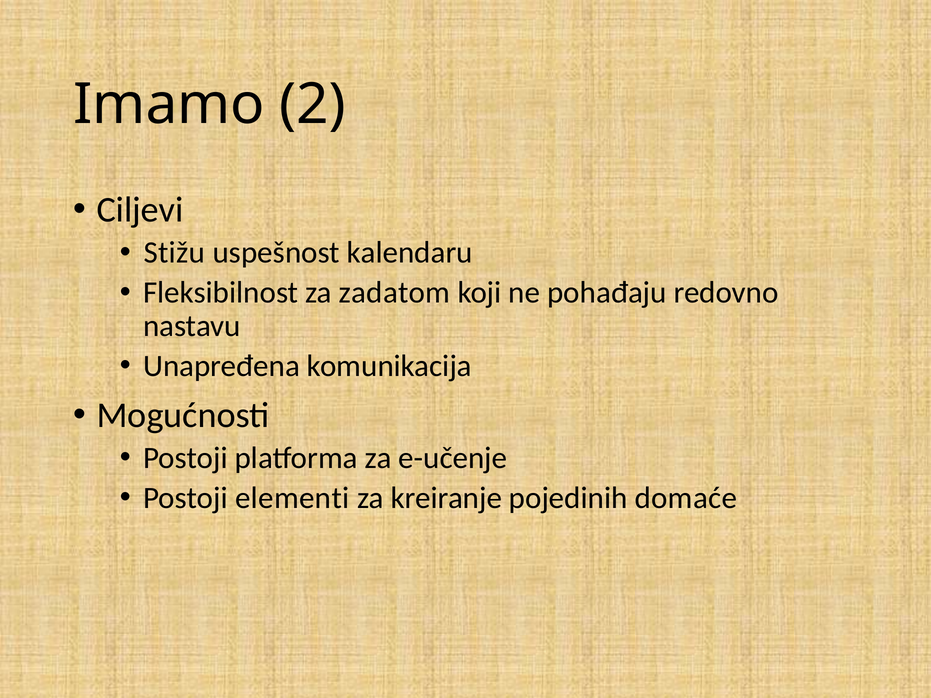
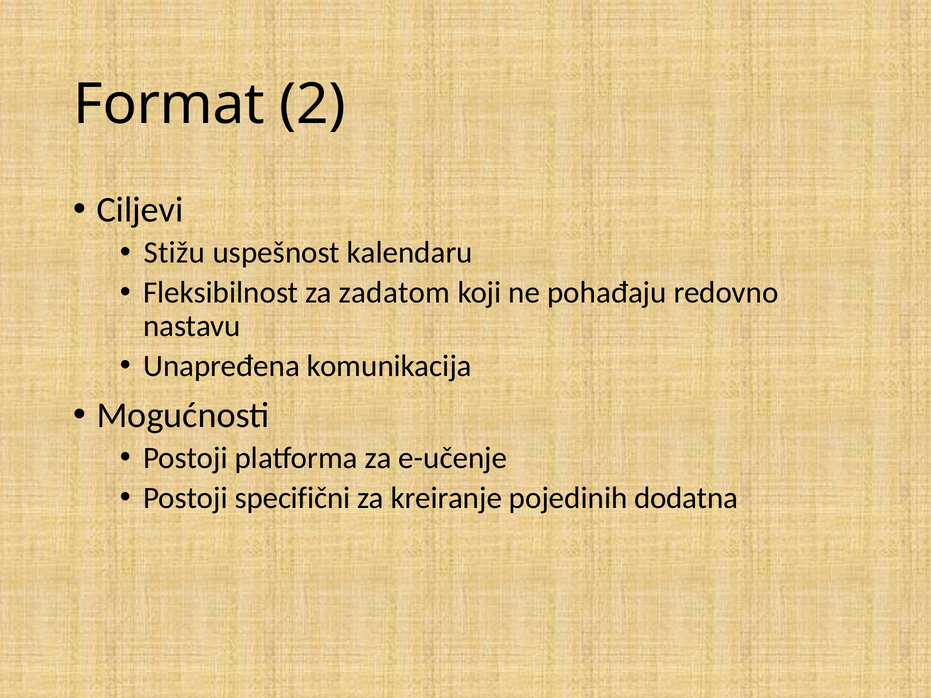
Imamo: Imamo -> Format (169, 104)
elementi: elementi -> specifični (292, 498)
domaće: domaće -> dodatna (686, 498)
